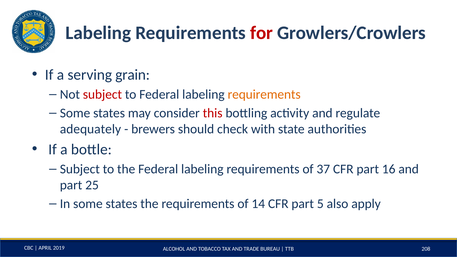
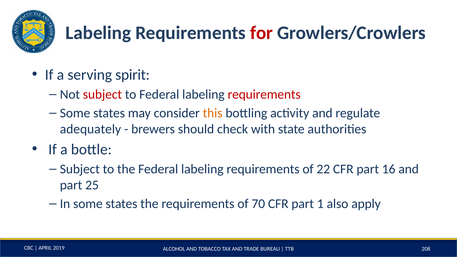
grain: grain -> spirit (133, 75)
requirements colour: orange -> red (264, 94)
this colour: red -> orange (213, 113)
37: 37 -> 22 (323, 169)
14: 14 -> 70 (258, 204)
5: 5 -> 1 (320, 204)
